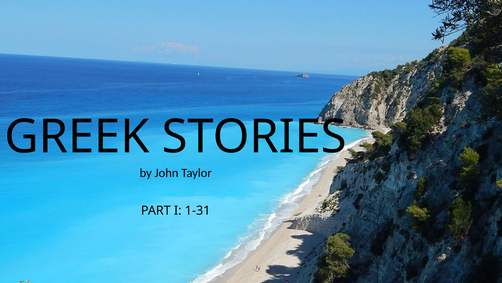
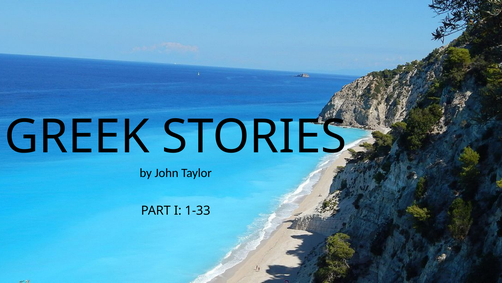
1-31: 1-31 -> 1-33 (198, 210)
